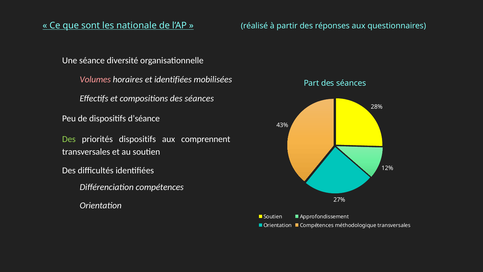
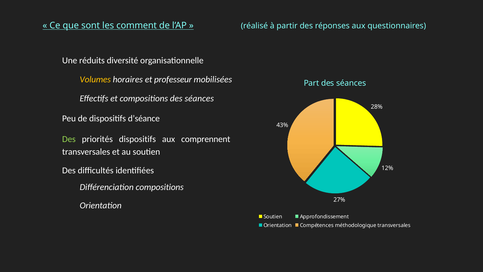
nationale: nationale -> comment (137, 25)
séance: séance -> réduits (92, 61)
Volumes colour: pink -> yellow (95, 79)
et identifiées: identifiées -> professeur (173, 79)
Différenciation compétences: compétences -> compositions (160, 187)
